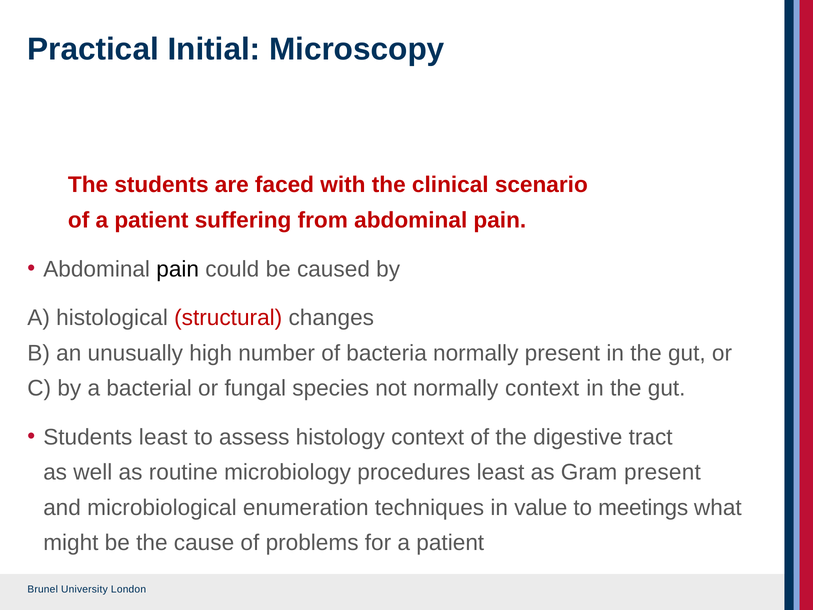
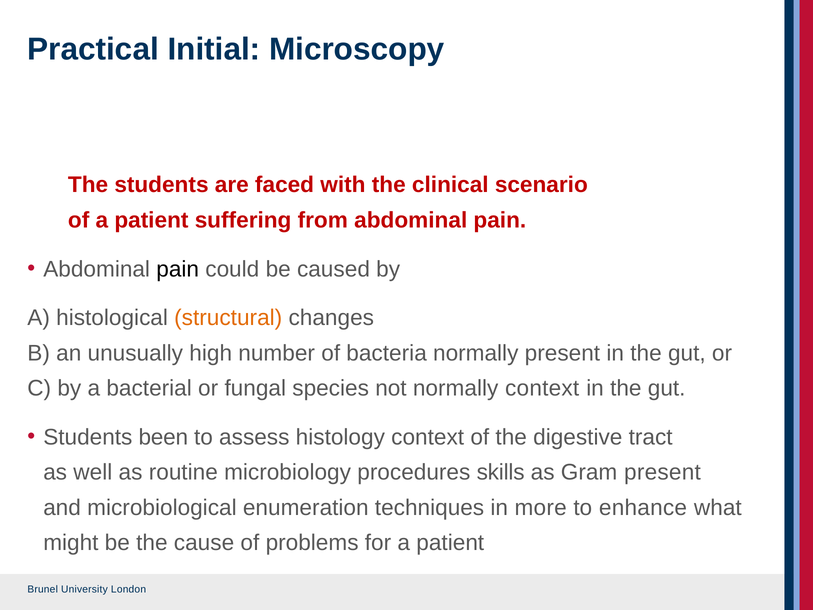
structural colour: red -> orange (228, 318)
Students least: least -> been (163, 437)
procedures least: least -> skills (501, 472)
value: value -> more (541, 507)
meetings: meetings -> enhance (643, 507)
